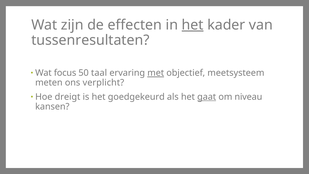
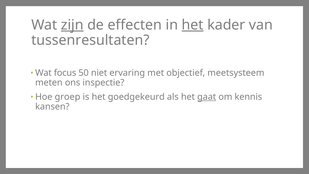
zijn underline: none -> present (72, 25)
taal: taal -> niet (99, 73)
met underline: present -> none (156, 73)
verplicht: verplicht -> inspectie (103, 83)
dreigt: dreigt -> groep (68, 97)
niveau: niveau -> kennis (248, 97)
